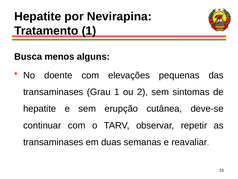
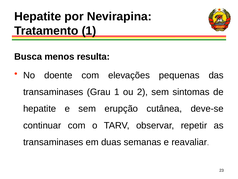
alguns: alguns -> resulta (93, 57)
